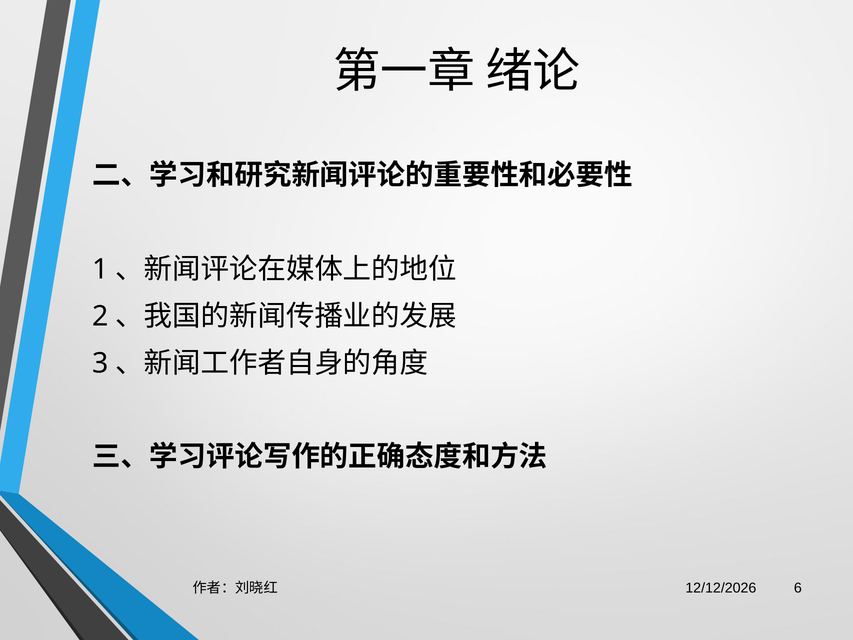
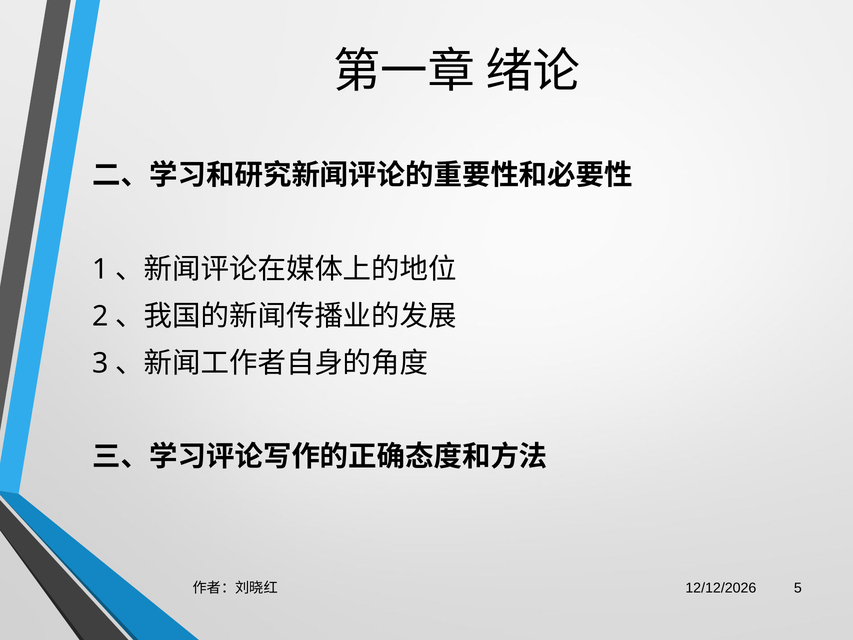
6: 6 -> 5 (798, 588)
